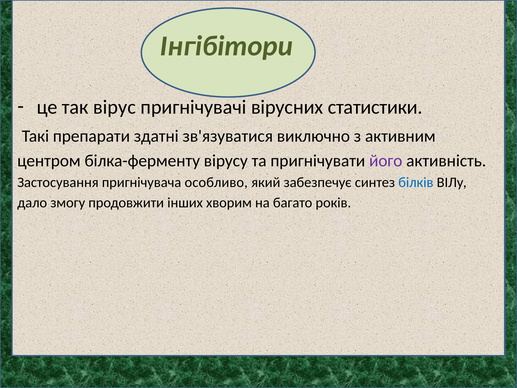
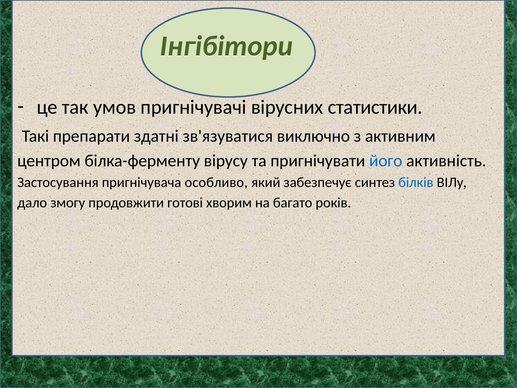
вірус: вірус -> умов (115, 107)
його colour: purple -> blue (386, 161)
інших: інших -> готові (185, 203)
